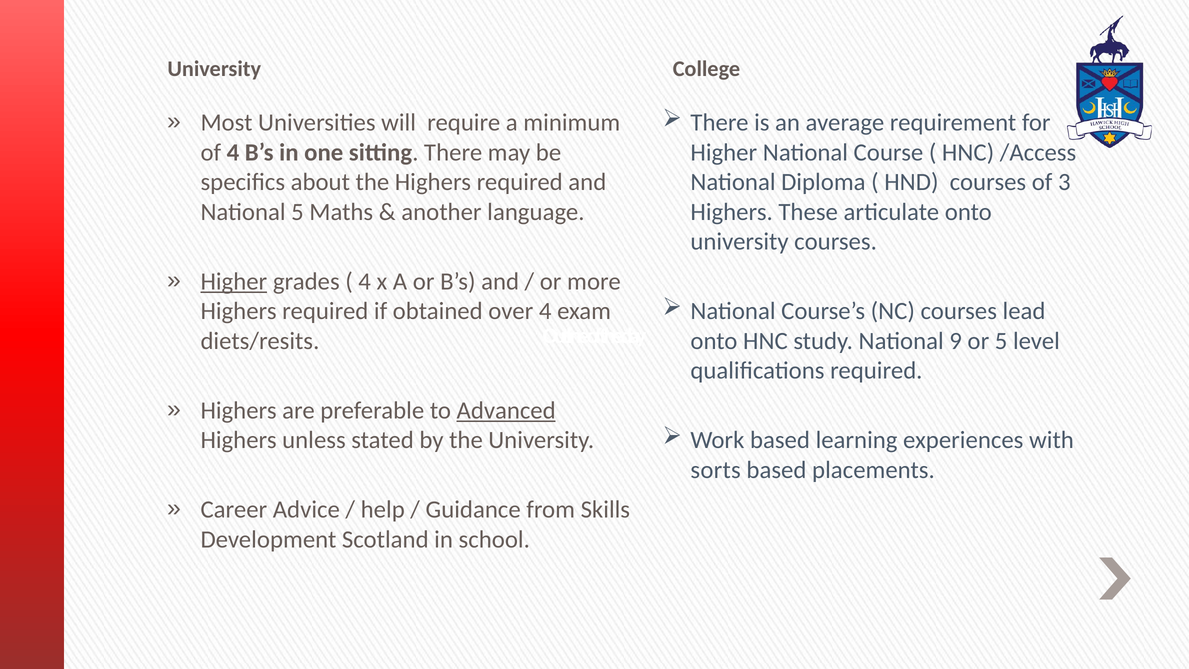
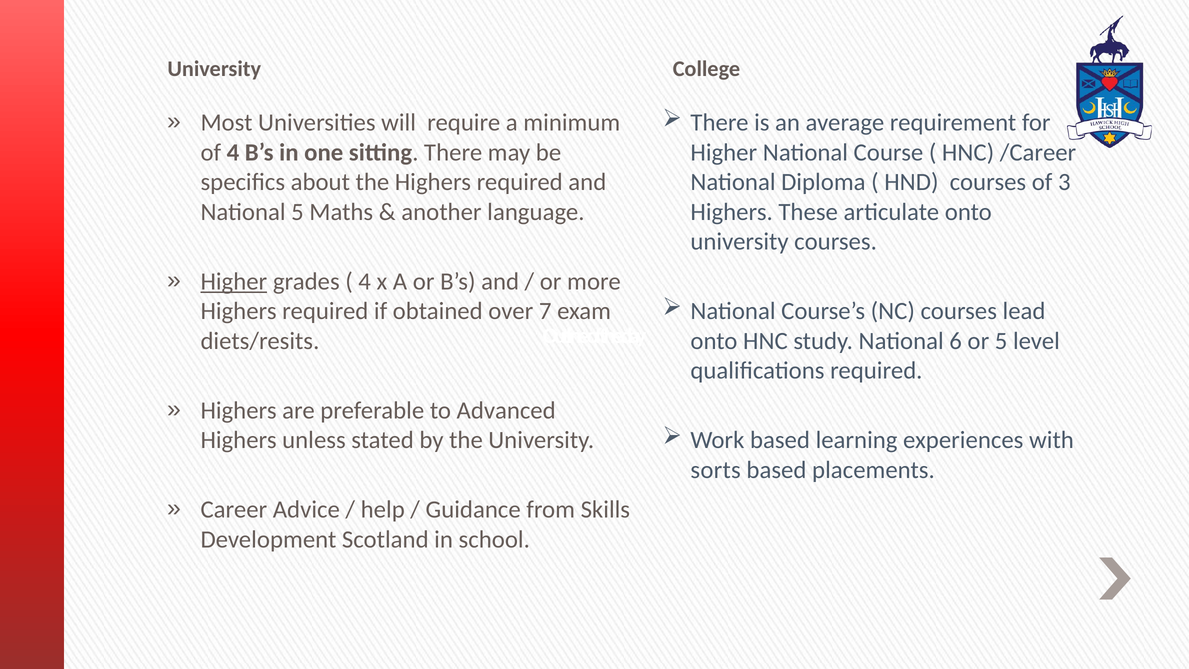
/Access: /Access -> /Career (1038, 152)
over 4: 4 -> 7 (545, 311)
9: 9 -> 6 (956, 341)
Advanced underline: present -> none (506, 410)
